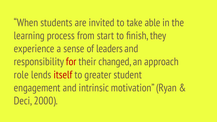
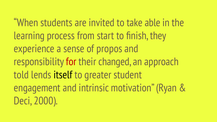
leaders: leaders -> propos (109, 49)
role: role -> told (21, 75)
itself colour: red -> black (63, 75)
